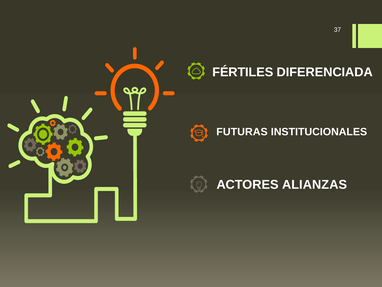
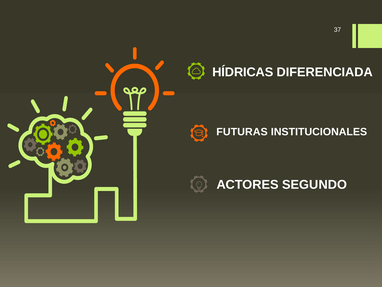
FÉRTILES: FÉRTILES -> HÍDRICAS (243, 72)
ALIANZAS: ALIANZAS -> SEGUNDO (315, 184)
